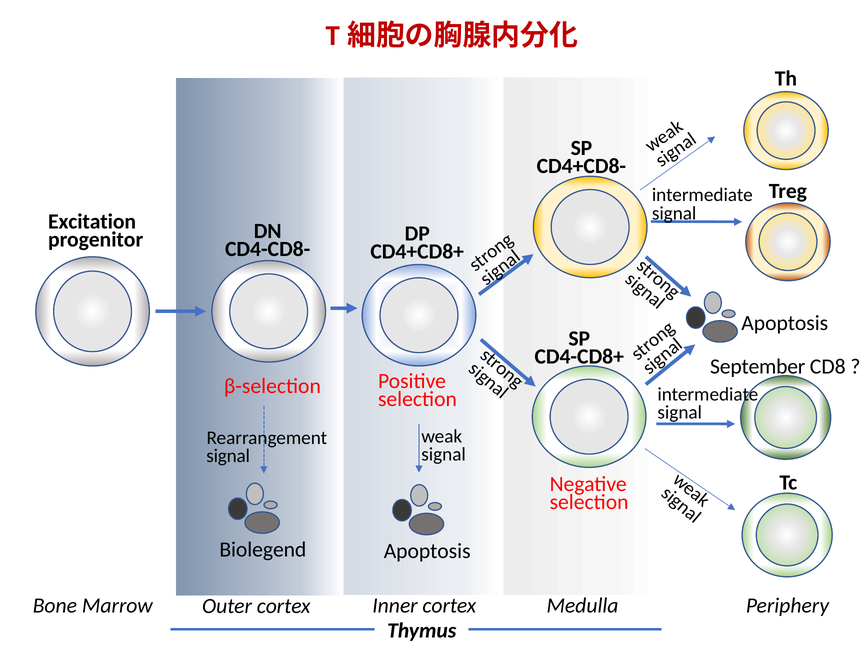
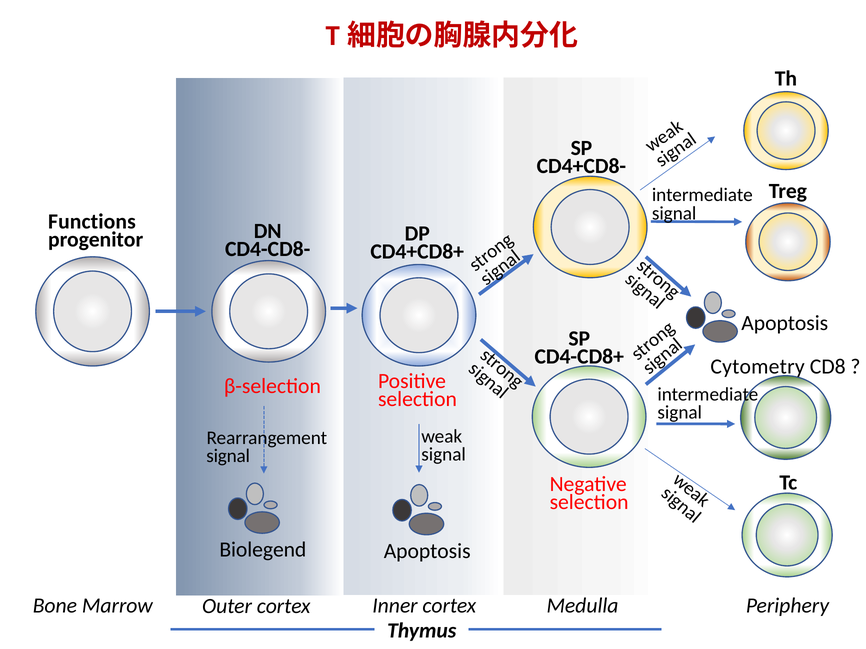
Excitation: Excitation -> Functions (92, 222)
September: September -> Cytometry (758, 367)
